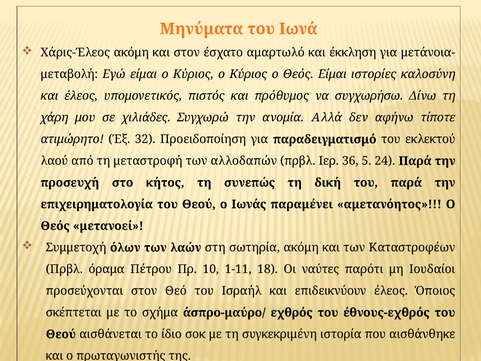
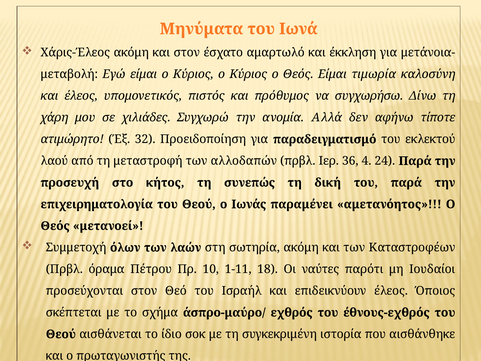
ιστορίες: ιστορίες -> τιμωρία (374, 74)
5: 5 -> 4 (366, 161)
